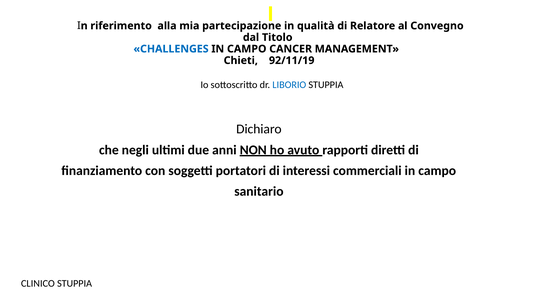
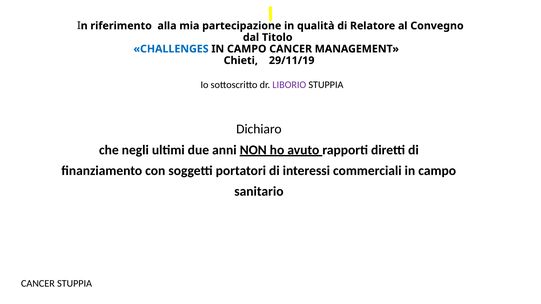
92/11/19: 92/11/19 -> 29/11/19 (292, 61)
LIBORIO colour: blue -> purple (289, 85)
CLINICO: CLINICO -> CANCER (38, 284)
